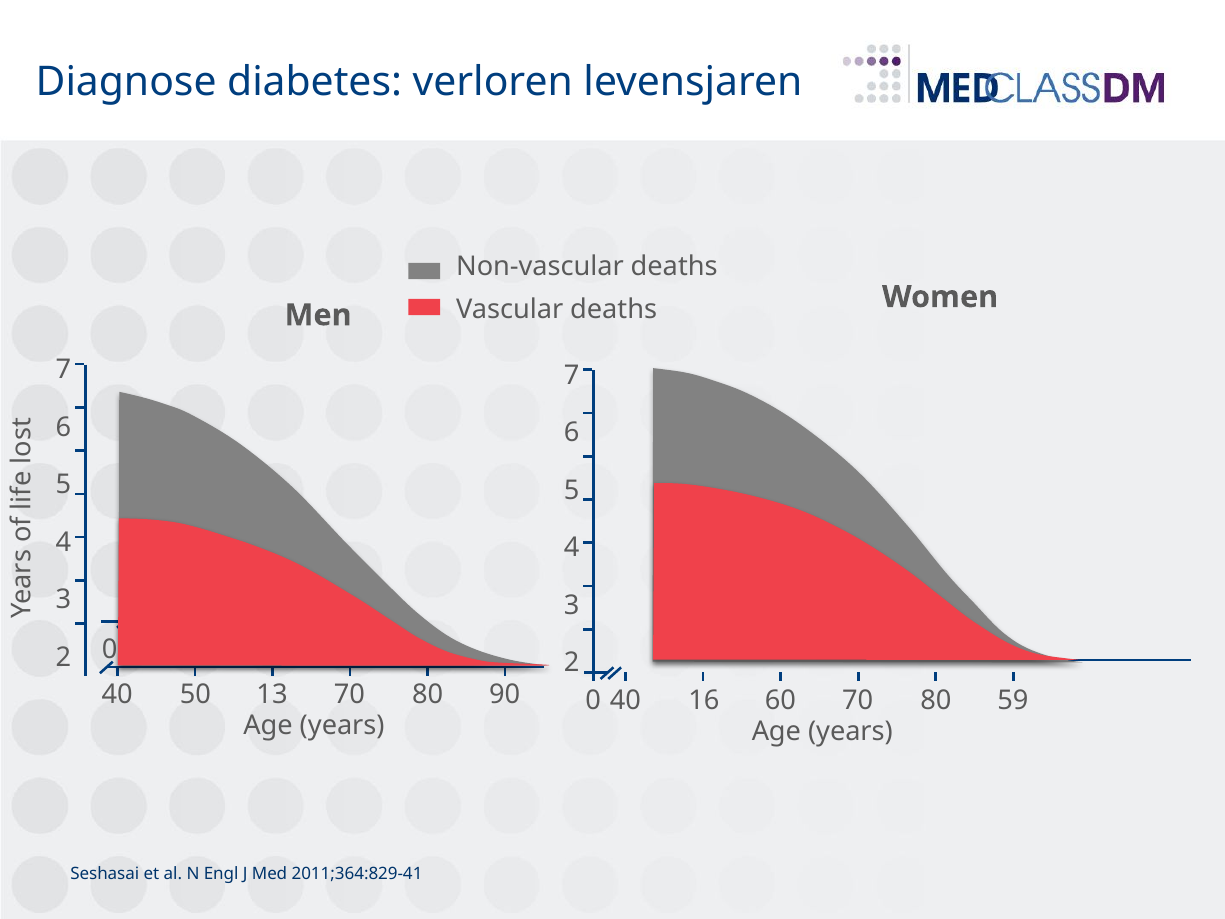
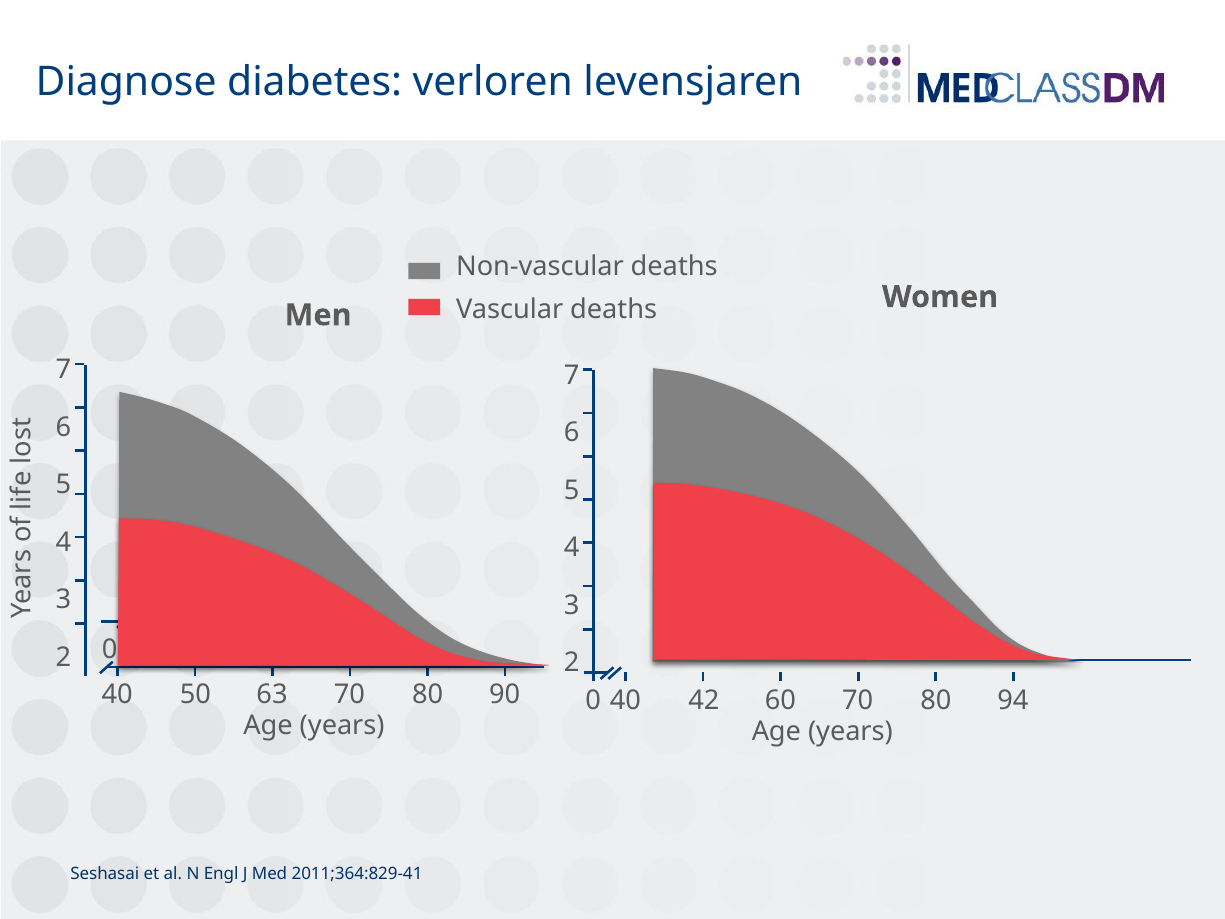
13: 13 -> 63 (272, 694)
16: 16 -> 42 (704, 700)
59: 59 -> 94 (1013, 700)
